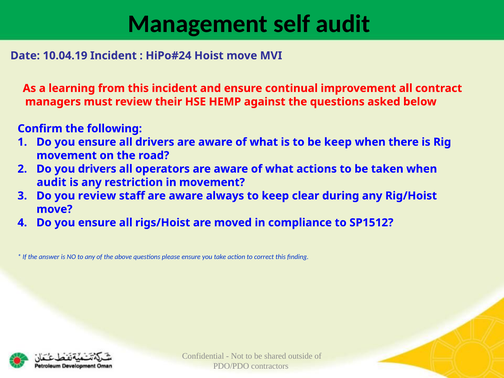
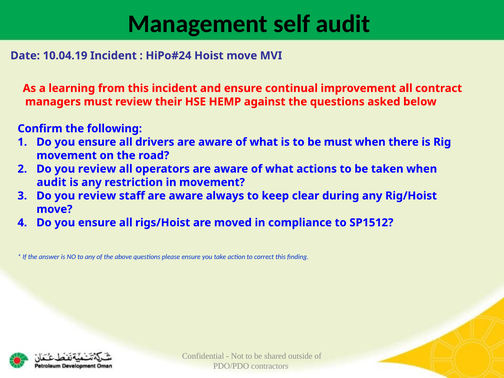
be keep: keep -> must (338, 142)
drivers: drivers -> review (97, 169)
